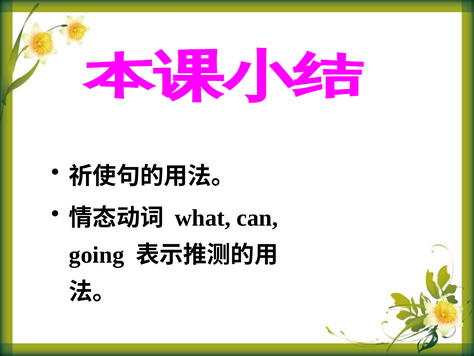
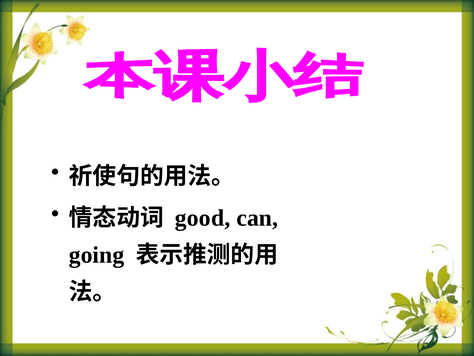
what: what -> good (203, 218)
